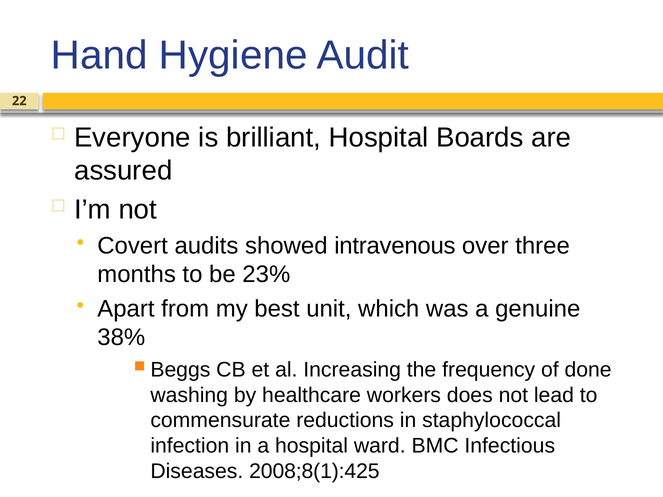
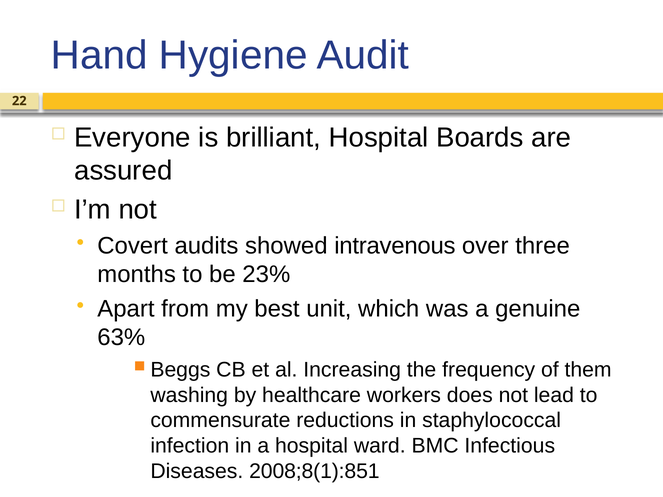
38%: 38% -> 63% (121, 338)
done: done -> them (588, 370)
2008;8(1):425: 2008;8(1):425 -> 2008;8(1):851 (314, 471)
